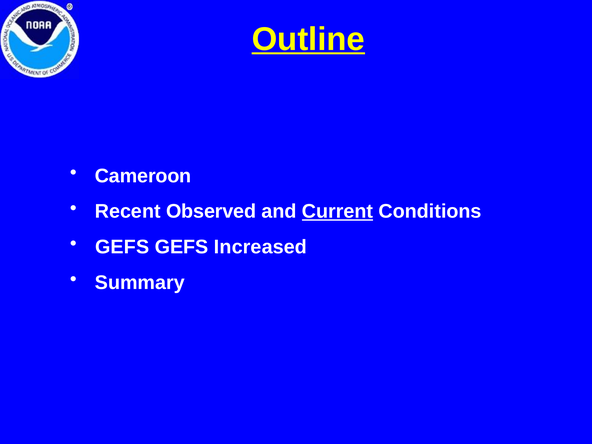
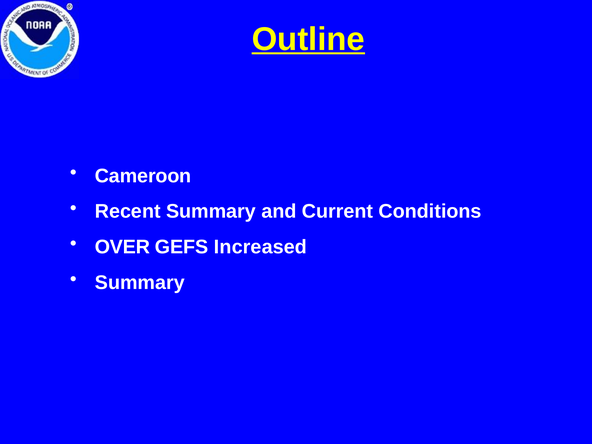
Recent Observed: Observed -> Summary (211, 211)
Current underline: present -> none (338, 211)
GEFS: GEFS -> OVER (122, 247)
